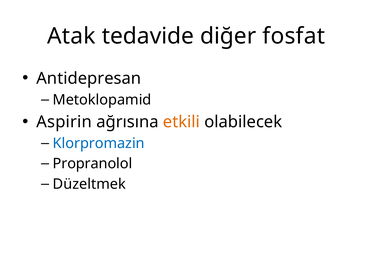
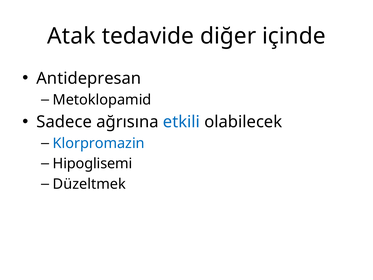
fosfat: fosfat -> içinde (294, 36)
Aspirin: Aspirin -> Sadece (64, 122)
etkili colour: orange -> blue (181, 122)
Propranolol: Propranolol -> Hipoglisemi (93, 164)
